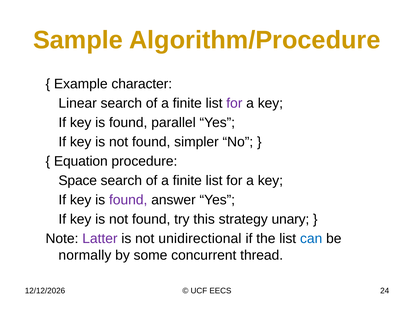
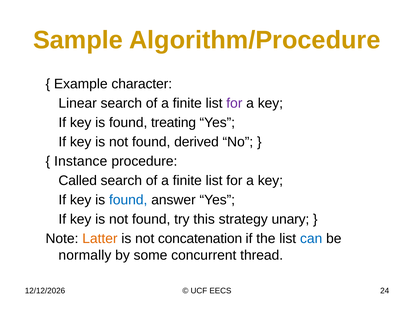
parallel: parallel -> treating (174, 122)
simpler: simpler -> derived (197, 142)
Equation: Equation -> Instance (81, 161)
Space: Space -> Called (78, 180)
found colour: purple -> blue (128, 200)
Latter colour: purple -> orange (100, 238)
unidirectional: unidirectional -> concatenation (200, 238)
